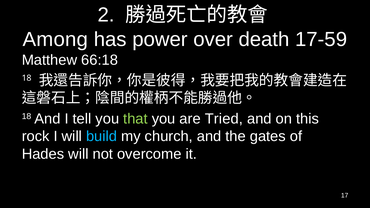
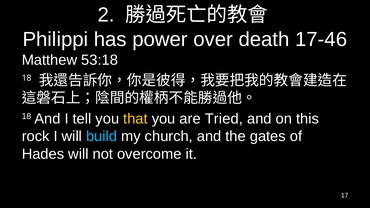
Among: Among -> Philippi (55, 39)
17-59: 17-59 -> 17-46 (321, 39)
66:18: 66:18 -> 53:18 (100, 60)
that colour: light green -> yellow (135, 119)
